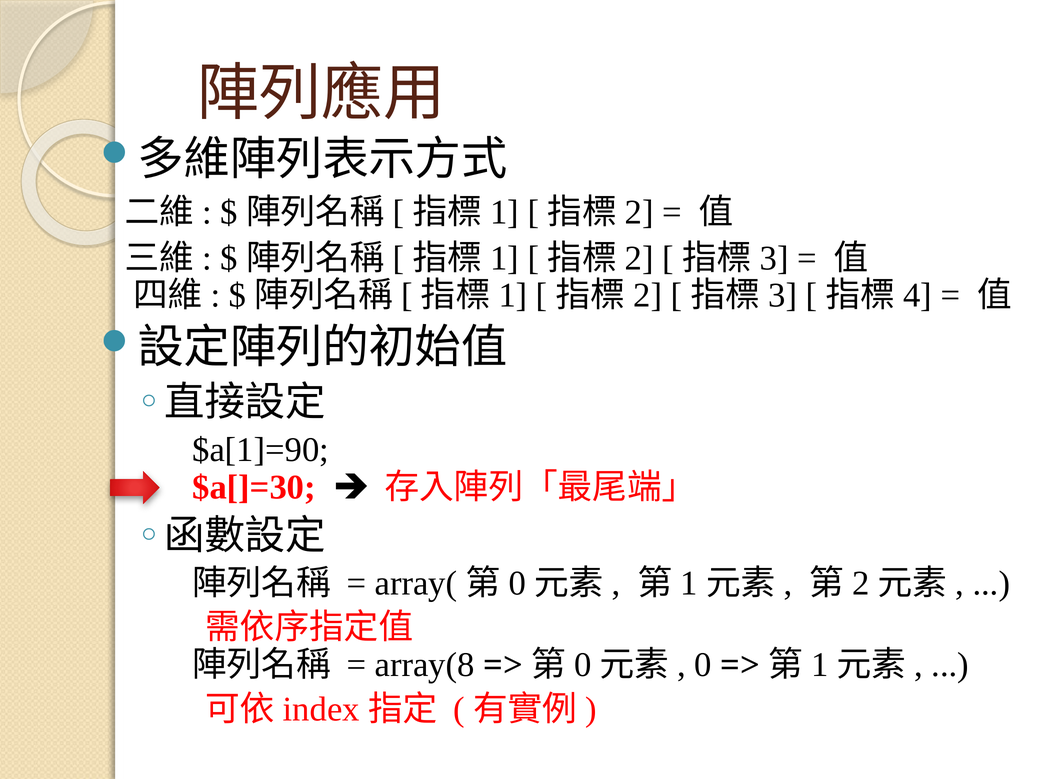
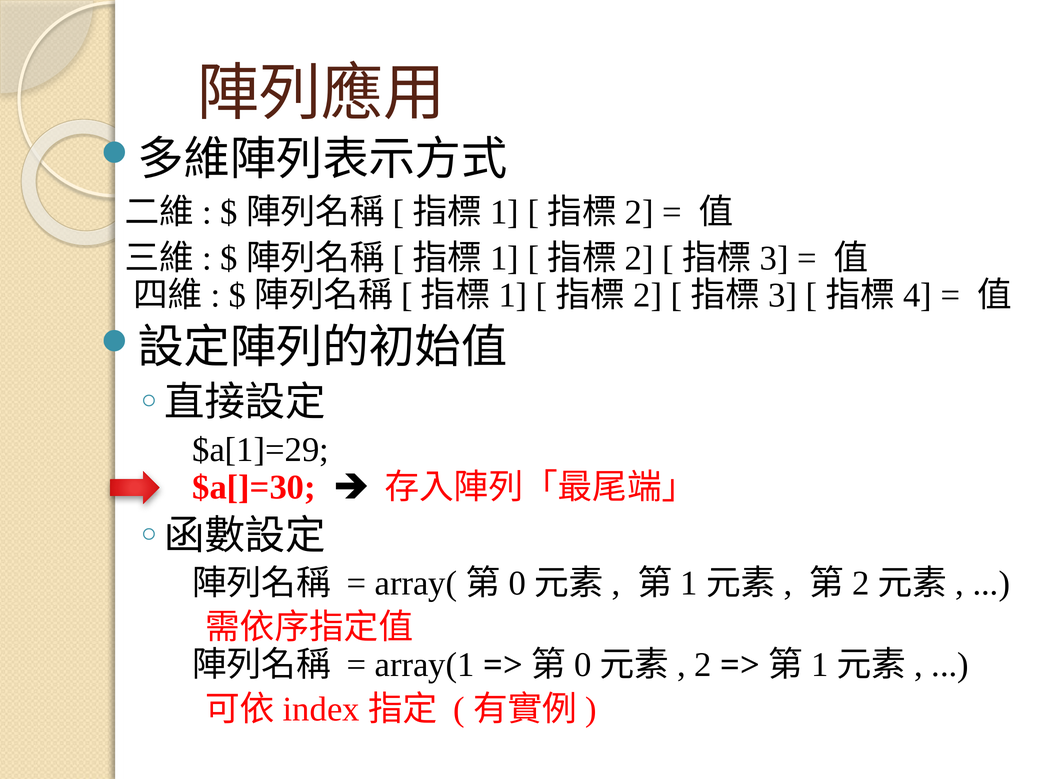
$a[1]=90: $a[1]=90 -> $a[1]=29 (261, 450)
array(8: array(8 -> array(1 (425, 665)
0: 0 -> 2 (703, 665)
